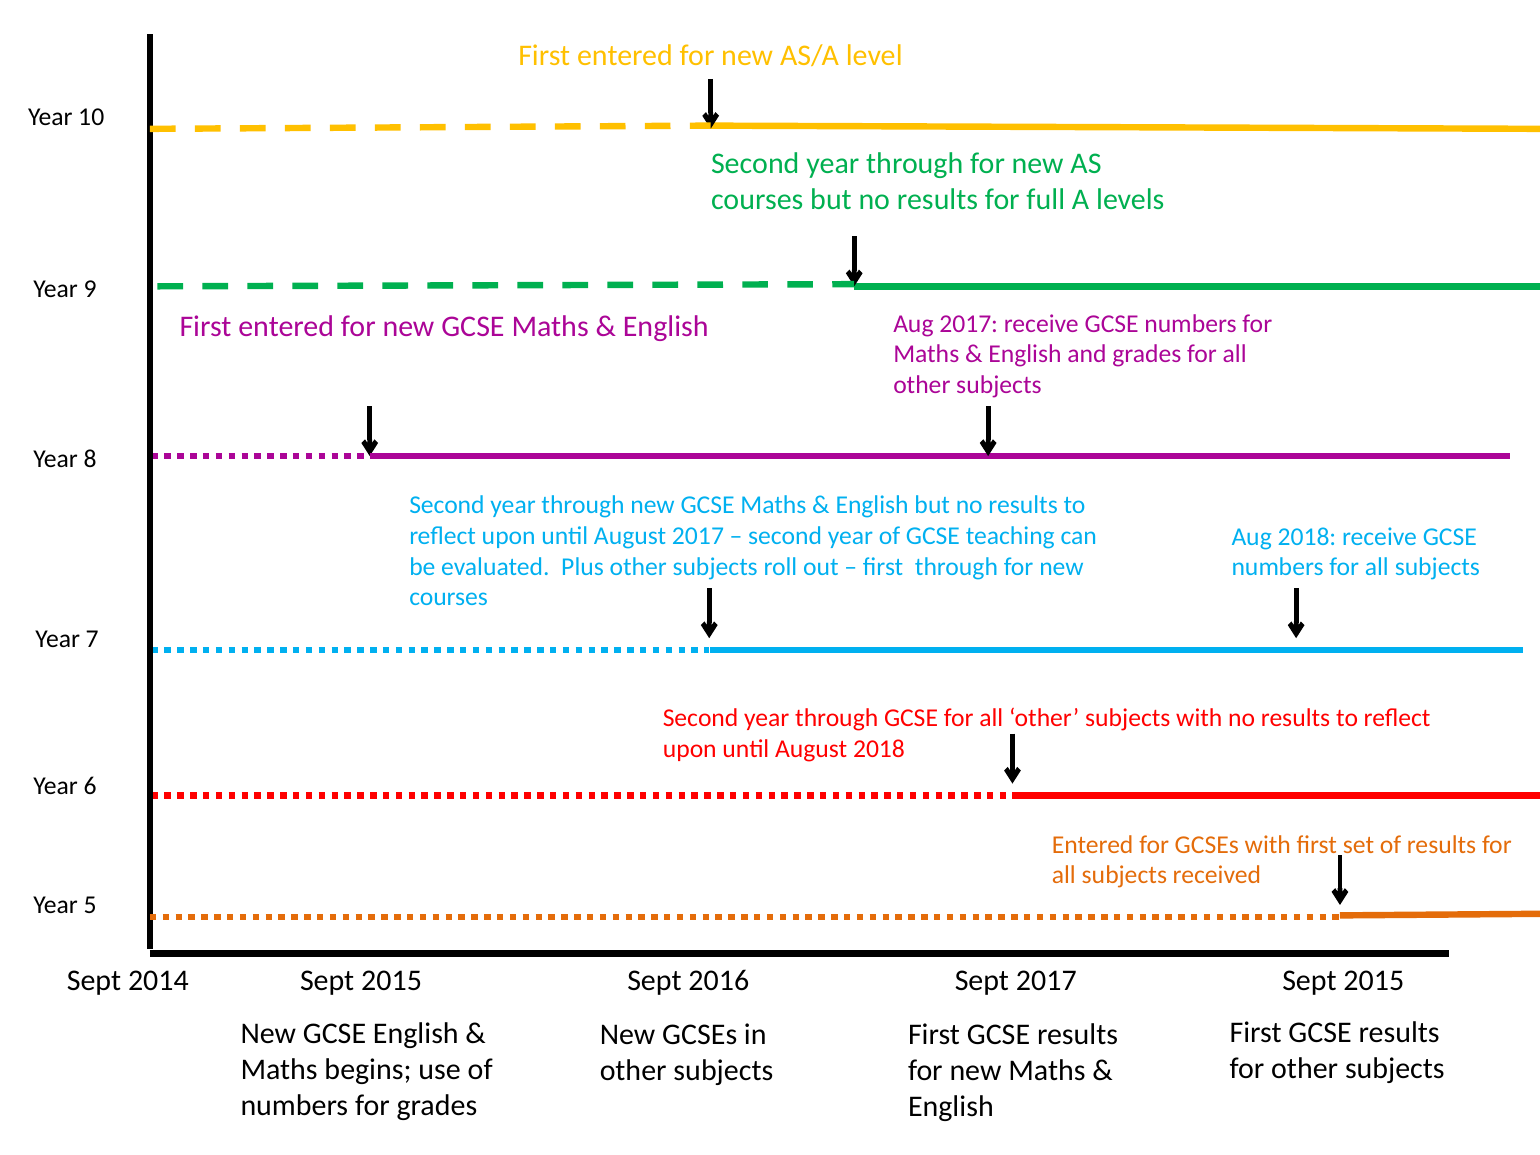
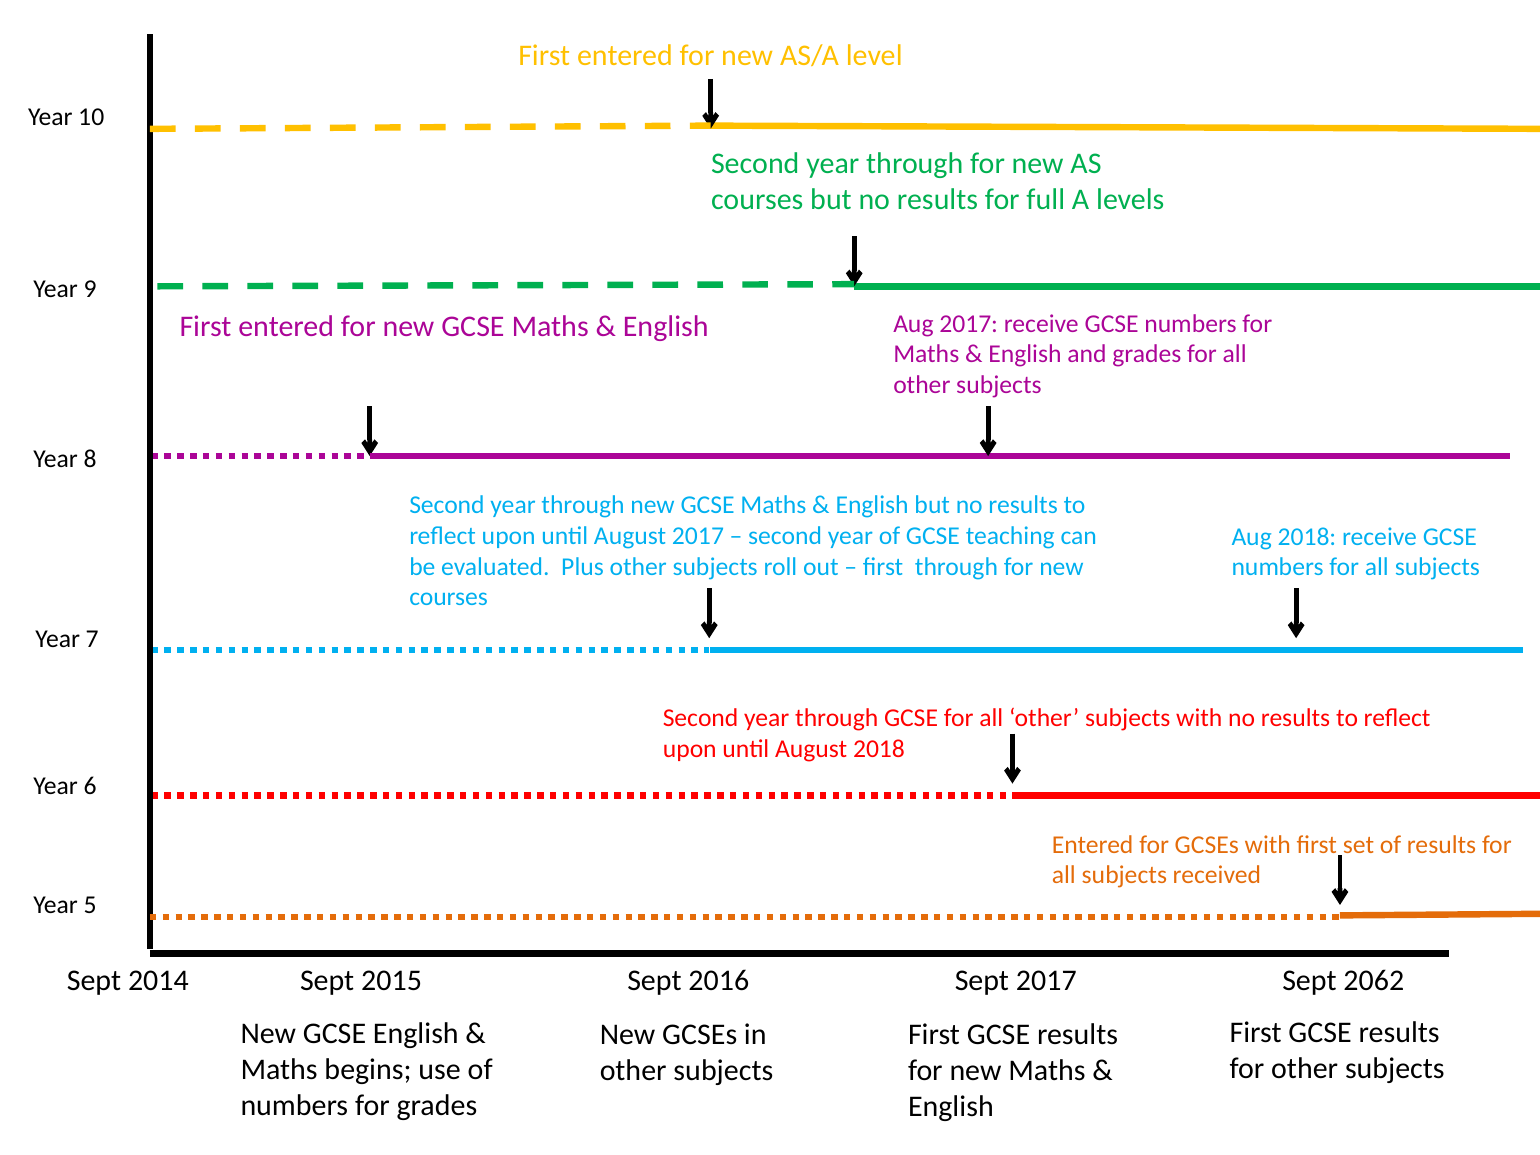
2014 Sept 2015: 2015 -> 2062 (1374, 981)
